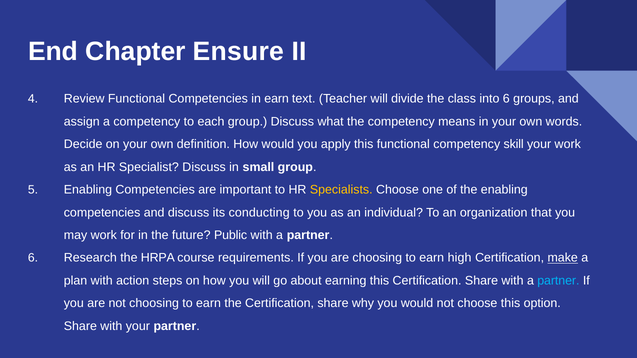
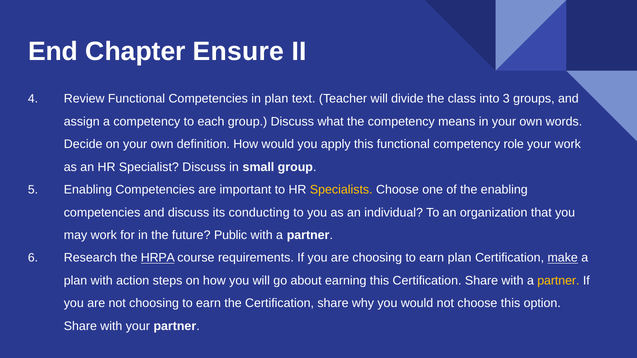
in earn: earn -> plan (276, 99)
into 6: 6 -> 3 (506, 99)
skill: skill -> role (514, 144)
HRPA underline: none -> present (158, 258)
earn high: high -> plan (460, 258)
partner colour: light blue -> yellow (558, 281)
